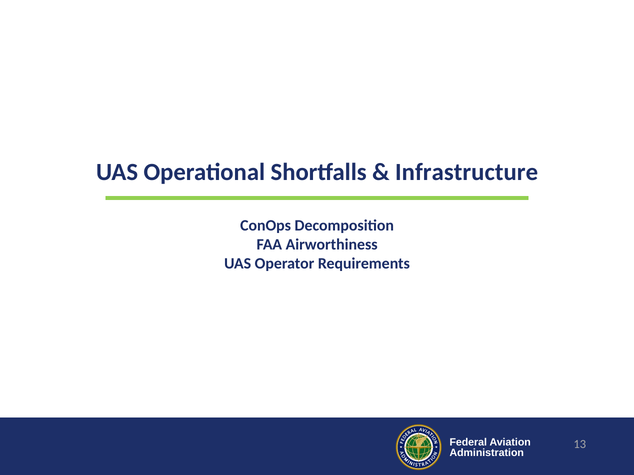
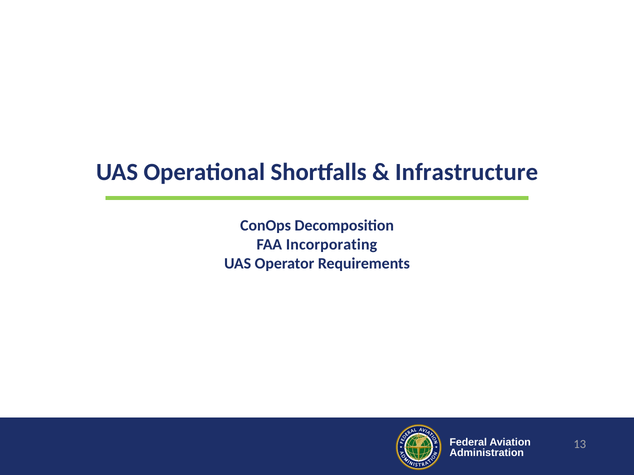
Airworthiness: Airworthiness -> Incorporating (332, 245)
